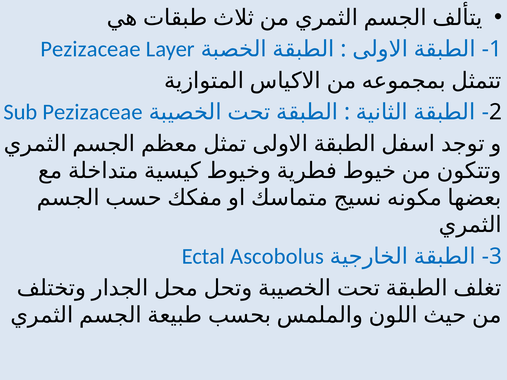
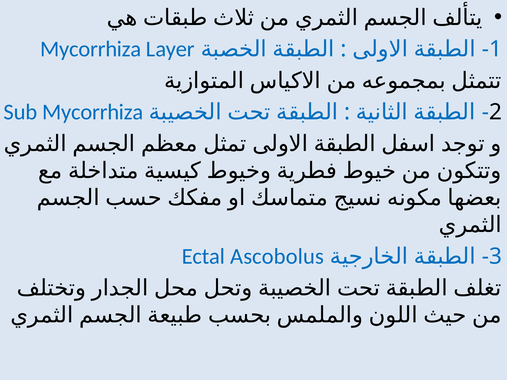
Pezizaceae: Pezizaceae -> Mycorrhiza (91, 49)
Sub Pezizaceae: Pezizaceae -> Mycorrhiza (93, 112)
